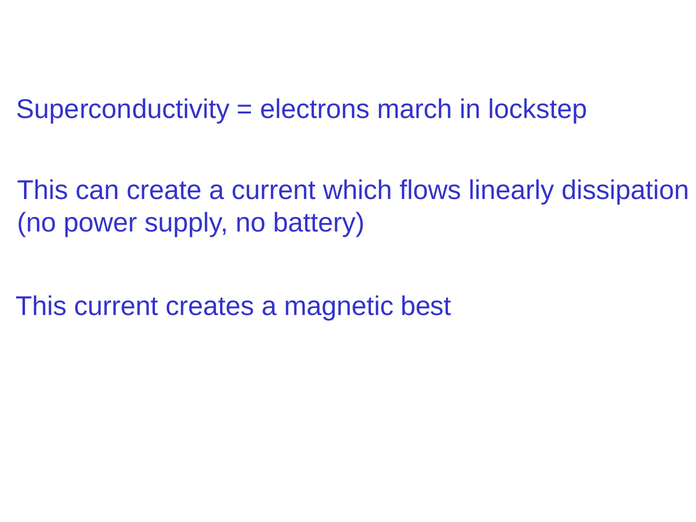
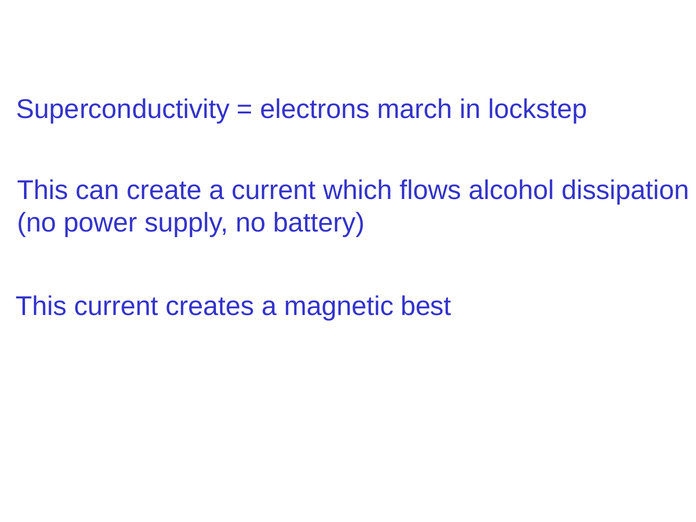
linearly: linearly -> alcohol (511, 191)
